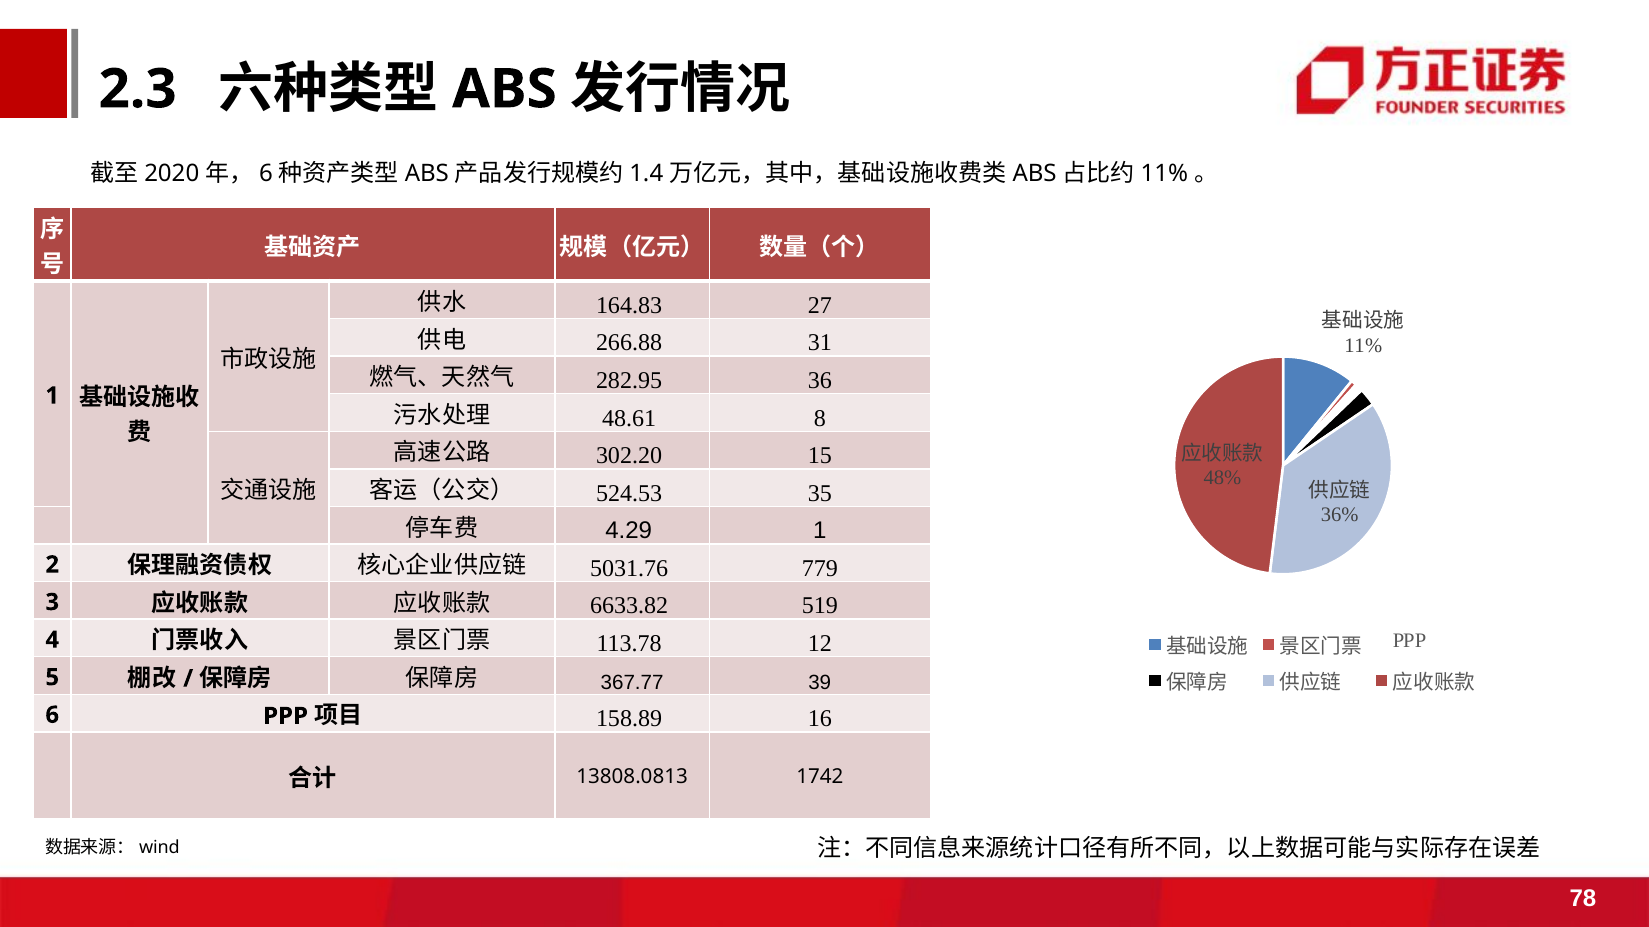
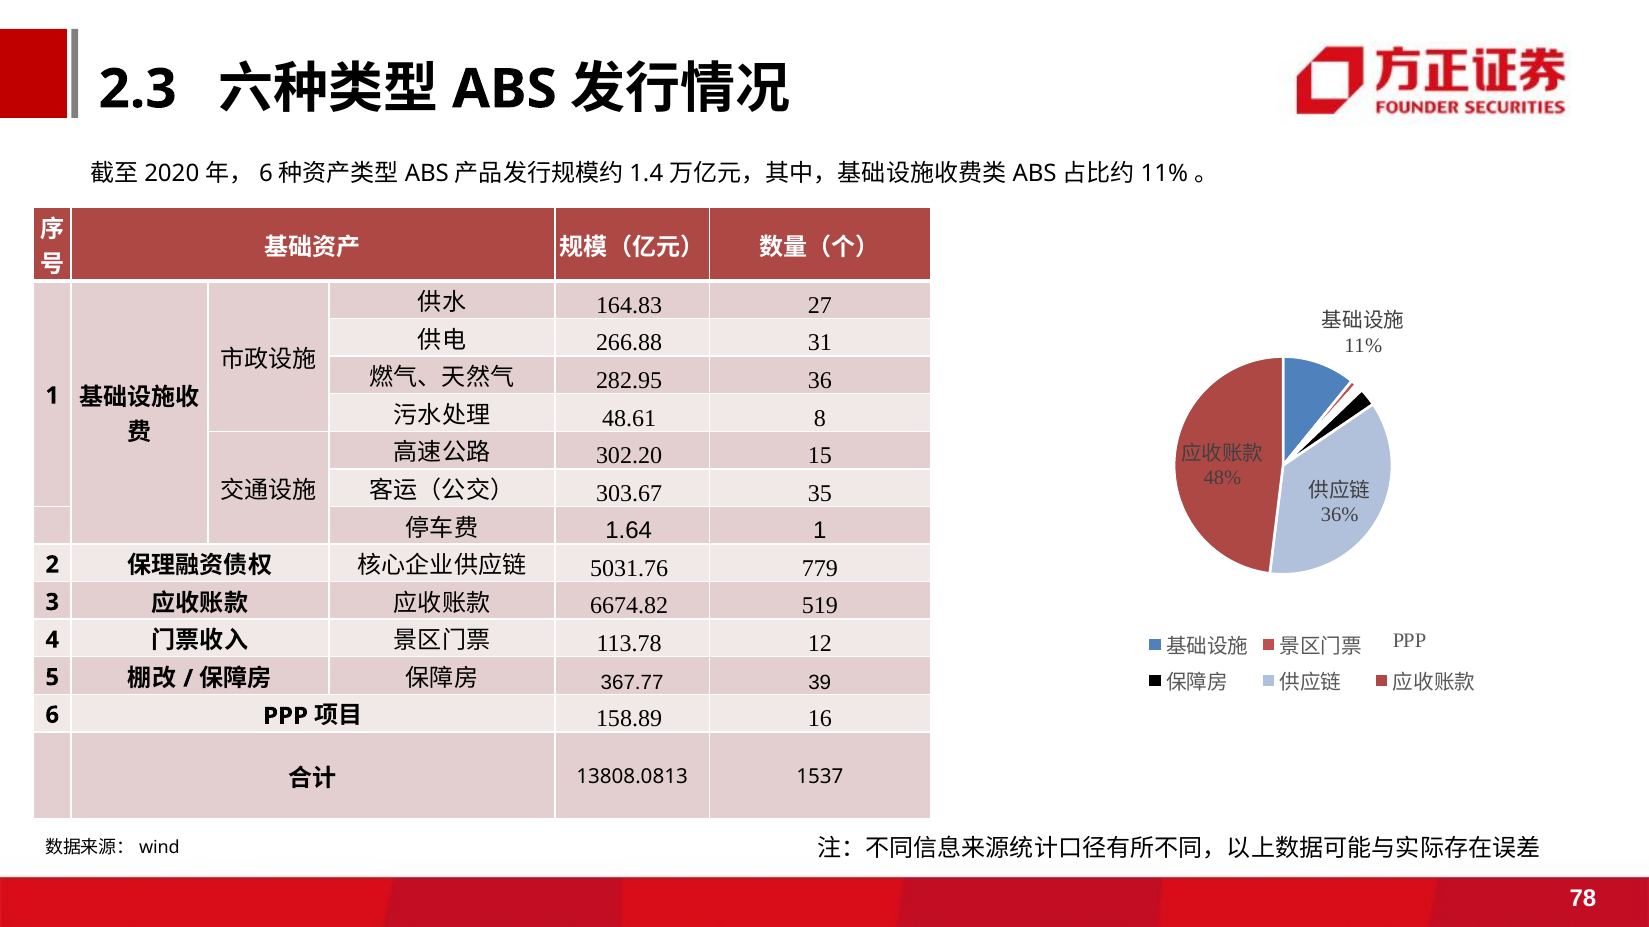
524.53: 524.53 -> 303.67 (629, 494)
4.29: 4.29 -> 1.64 (629, 531)
6633.82: 6633.82 -> 6674.82 (629, 606)
1742: 1742 -> 1537 (820, 778)
